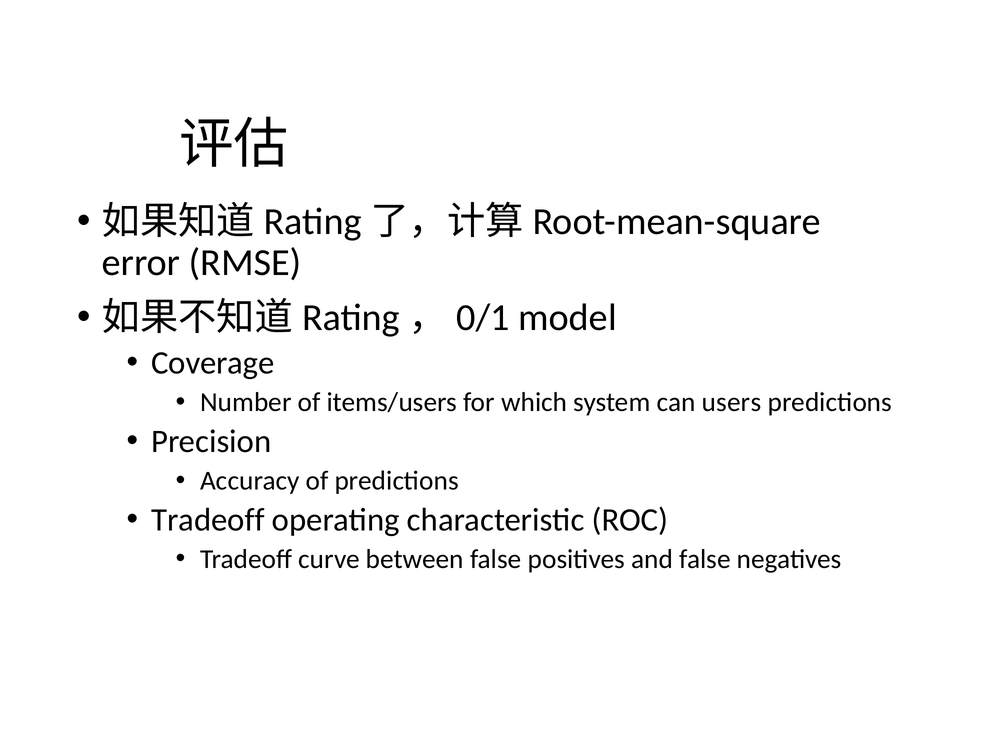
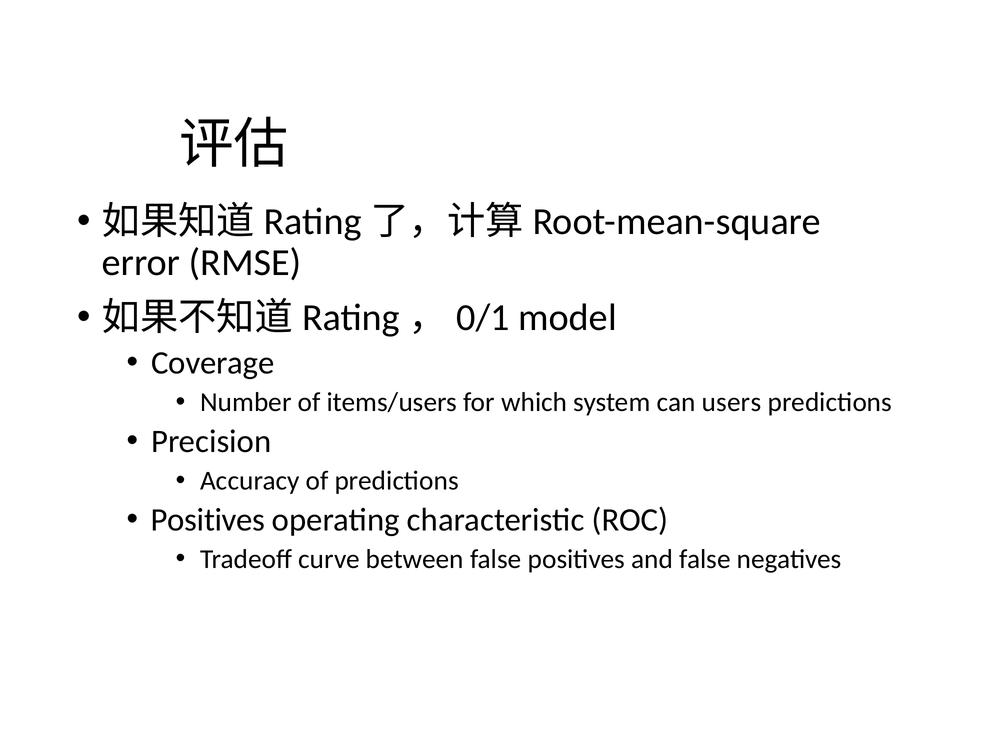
Tradeoff: Tradeoff -> Positives (208, 520)
